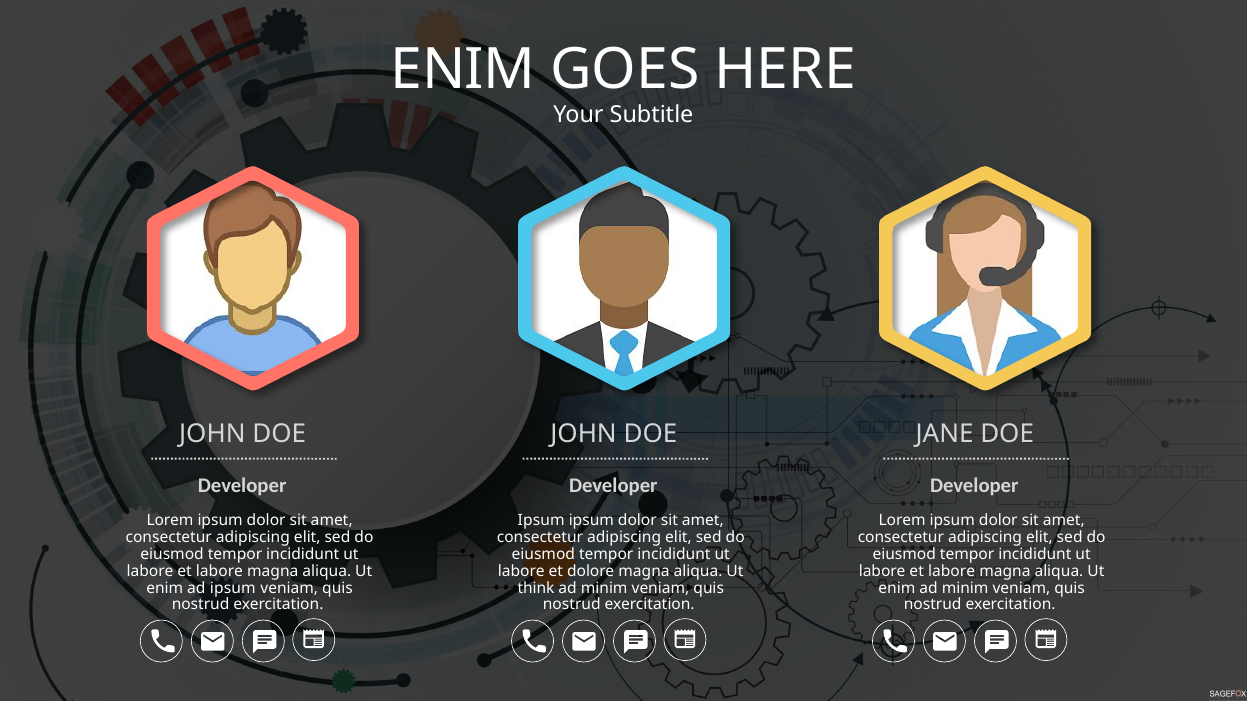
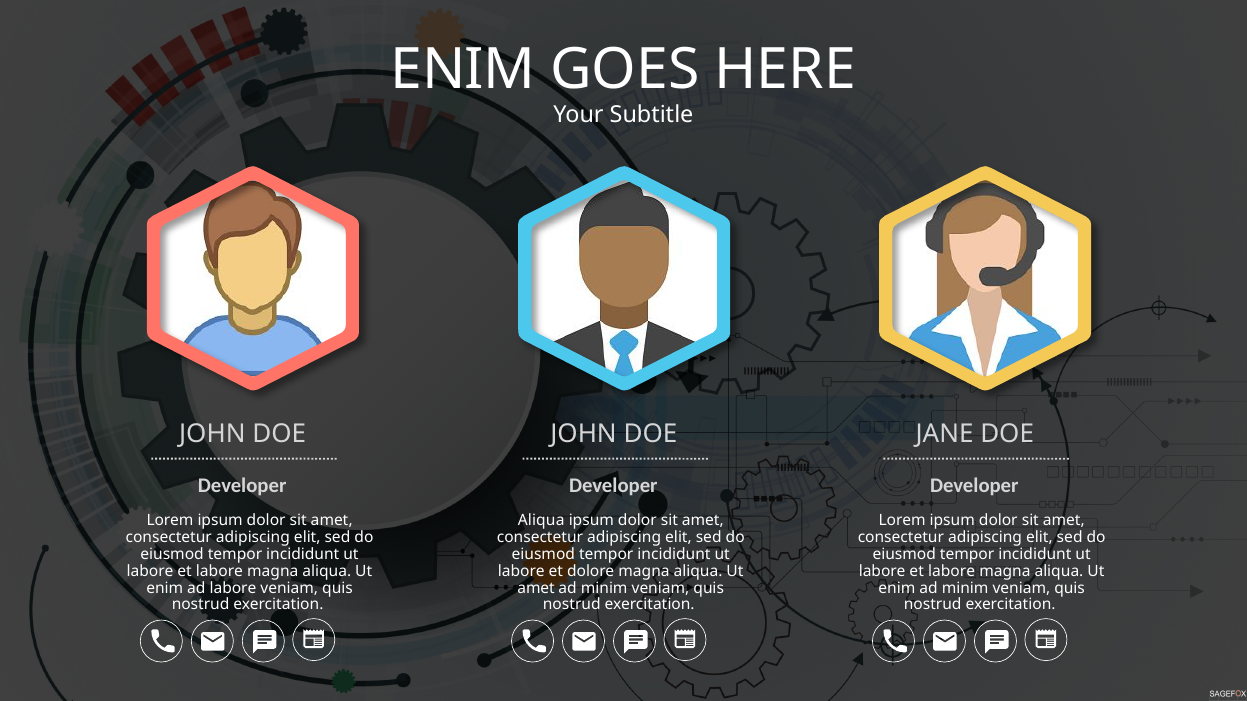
Ipsum: Ipsum -> Aliqua (541, 521)
ad ipsum: ipsum -> labore (233, 588)
think: think -> amet (536, 588)
